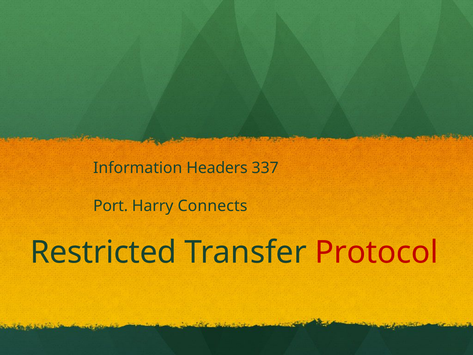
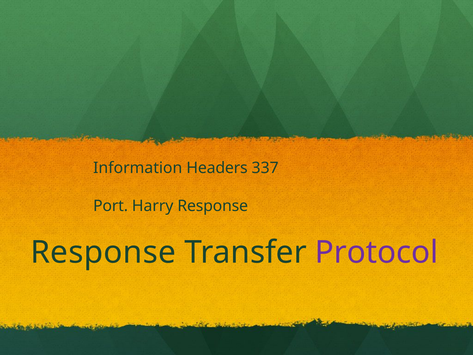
Harry Connects: Connects -> Response (213, 206)
Restricted: Restricted -> Response (103, 252)
Protocol colour: red -> purple (377, 252)
